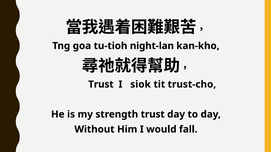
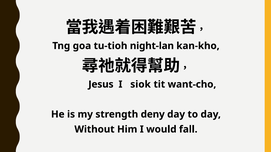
Trust: Trust -> Jesus (101, 85)
trust-cho: trust-cho -> want-cho (192, 85)
strength trust: trust -> deny (153, 115)
